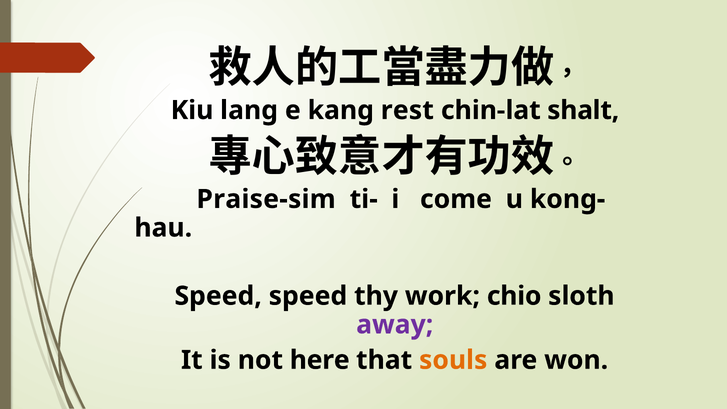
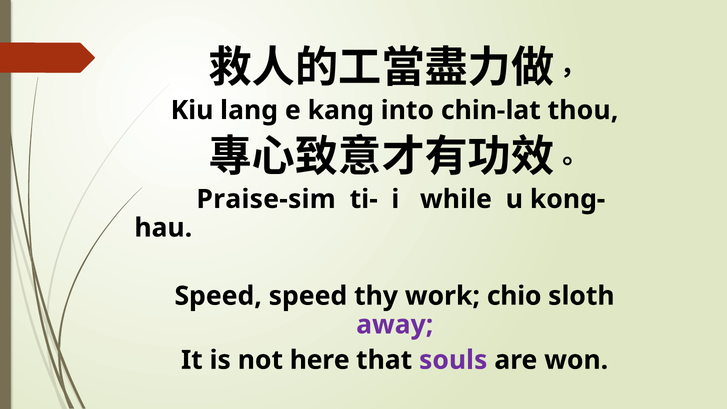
rest: rest -> into (407, 110)
shalt: shalt -> thou (583, 110)
come: come -> while (456, 199)
souls colour: orange -> purple (453, 360)
